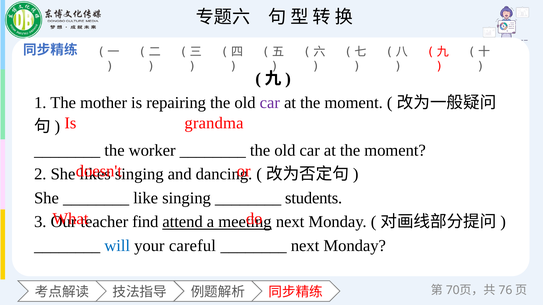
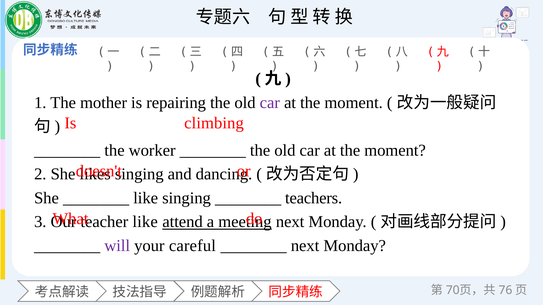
grandma: grandma -> climbing (214, 123)
students: students -> teachers (314, 198)
teacher find: find -> like (145, 222)
will colour: blue -> purple (117, 246)
